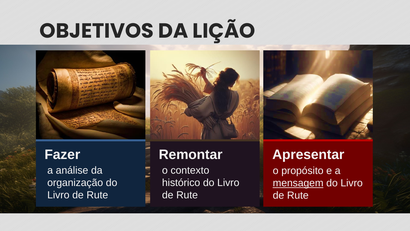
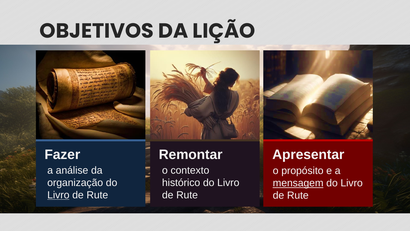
Livro underline: none -> present (58, 195)
